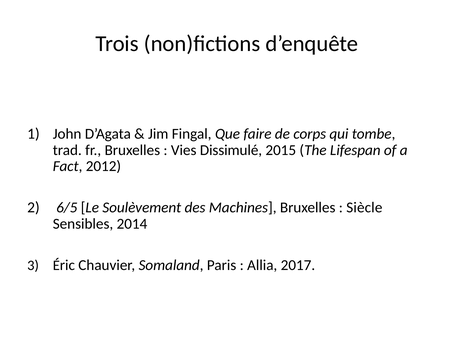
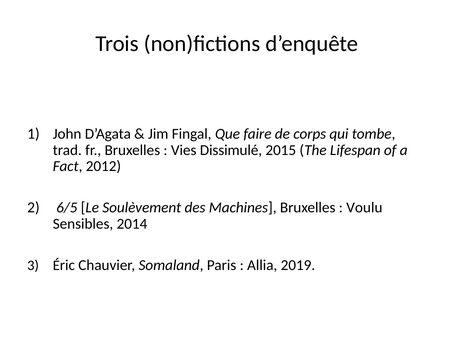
Siècle: Siècle -> Voulu (364, 208)
2017: 2017 -> 2019 (298, 265)
